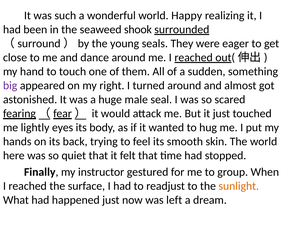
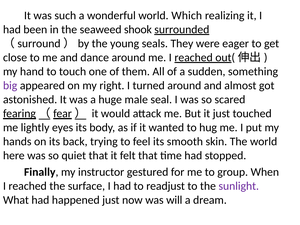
Happy: Happy -> Which (187, 16)
sunlight colour: orange -> purple (239, 186)
left: left -> will (174, 200)
